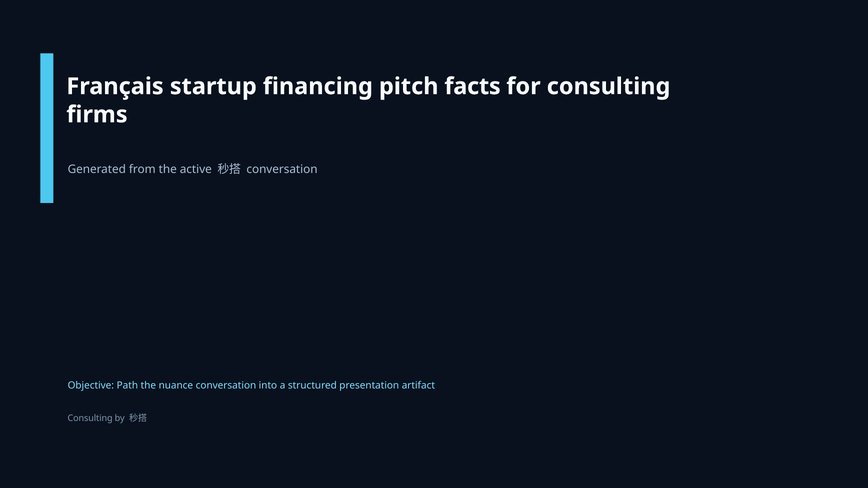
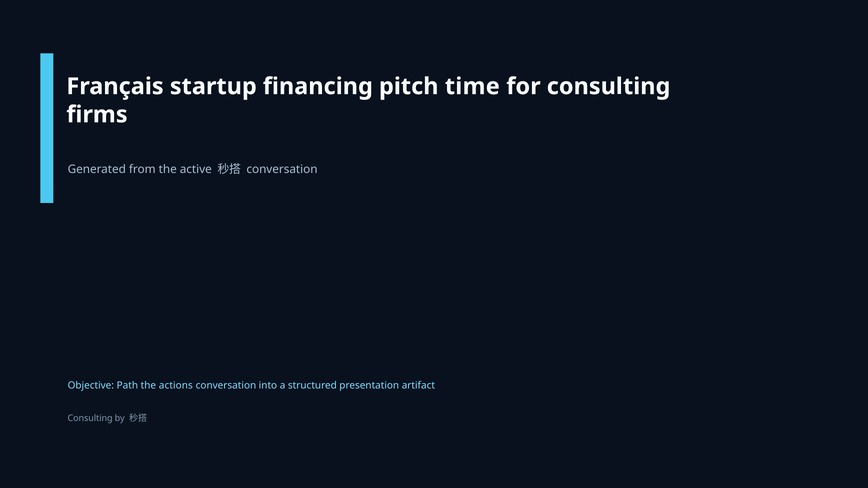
facts: facts -> time (472, 86)
nuance: nuance -> actions (176, 385)
